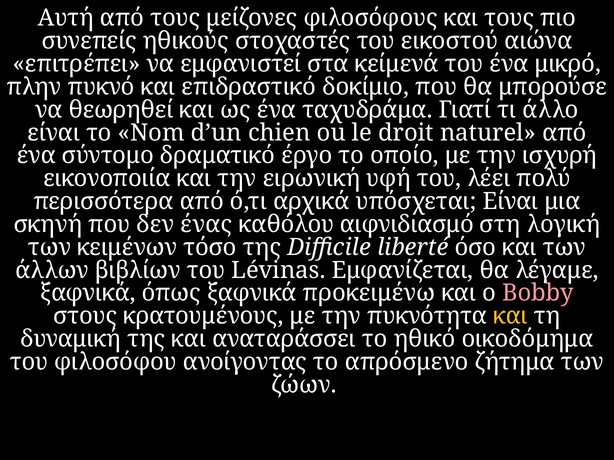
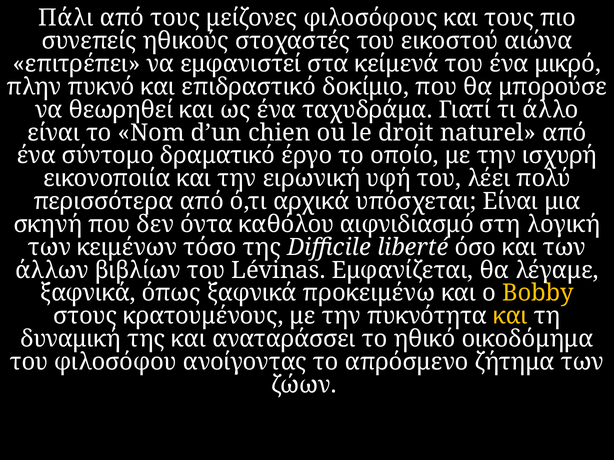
Αυτή: Αυτή -> Πάλι (66, 18)
ένας: ένας -> όντα (207, 225)
Bobby colour: pink -> yellow (538, 293)
